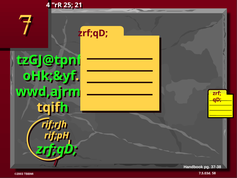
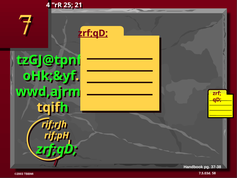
zrf;qD underline: none -> present (93, 33)
